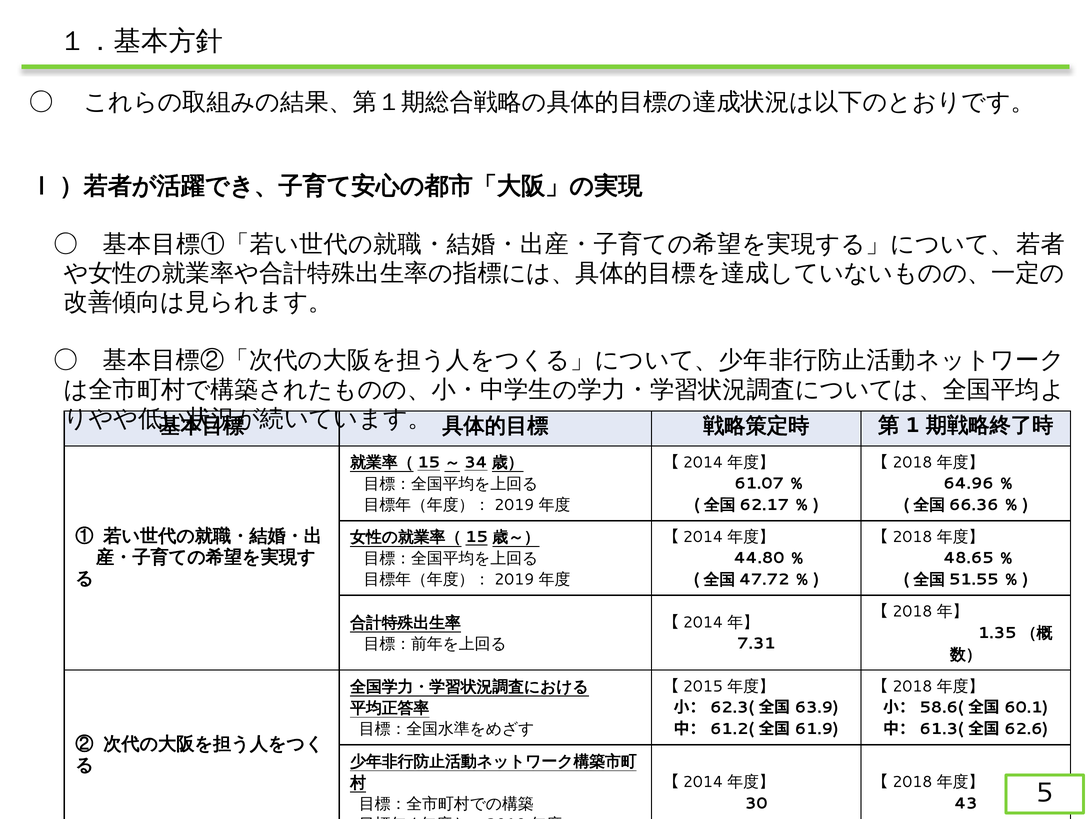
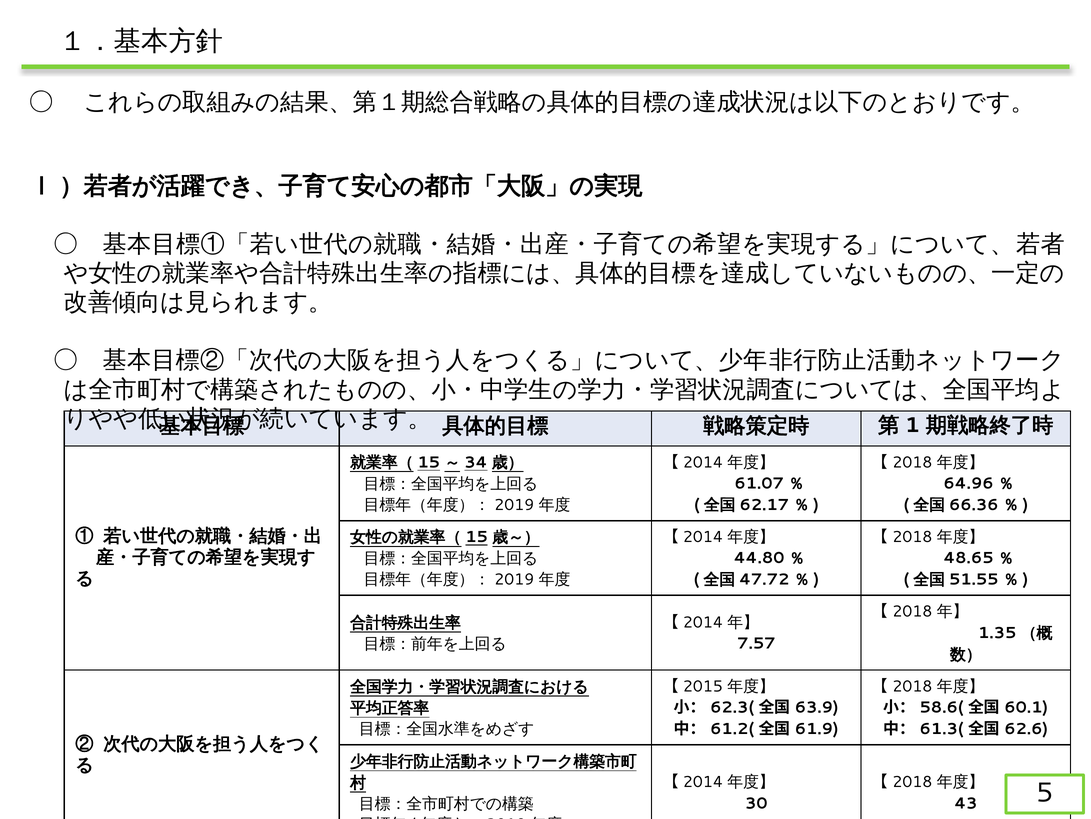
7.31: 7.31 -> 7.57 (756, 643)
